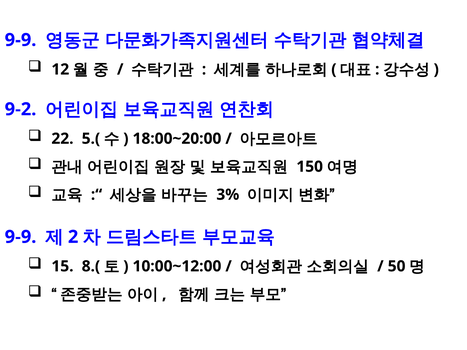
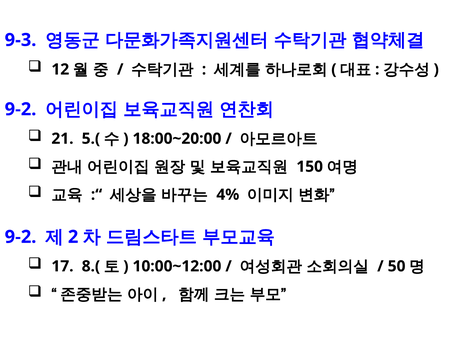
9-9: 9-9 -> 9-3 (21, 40)
22: 22 -> 21 (62, 139)
3%: 3% -> 4% (228, 195)
9-9: 9-9 -> 9-2 (21, 237)
15: 15 -> 17 (62, 266)
